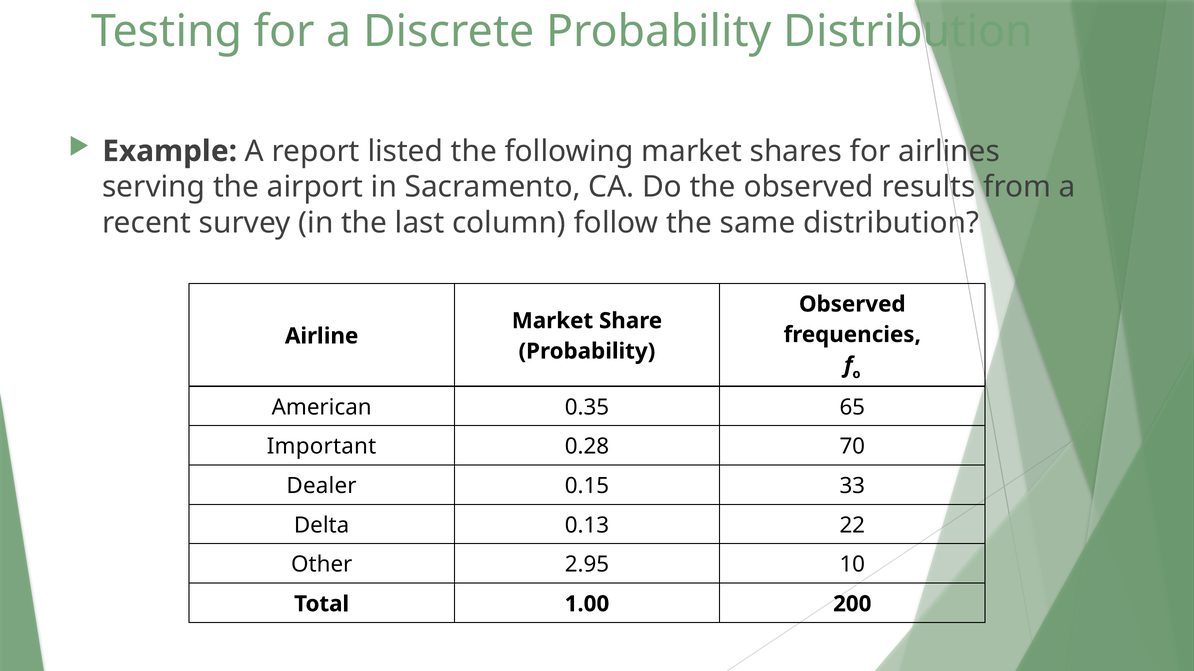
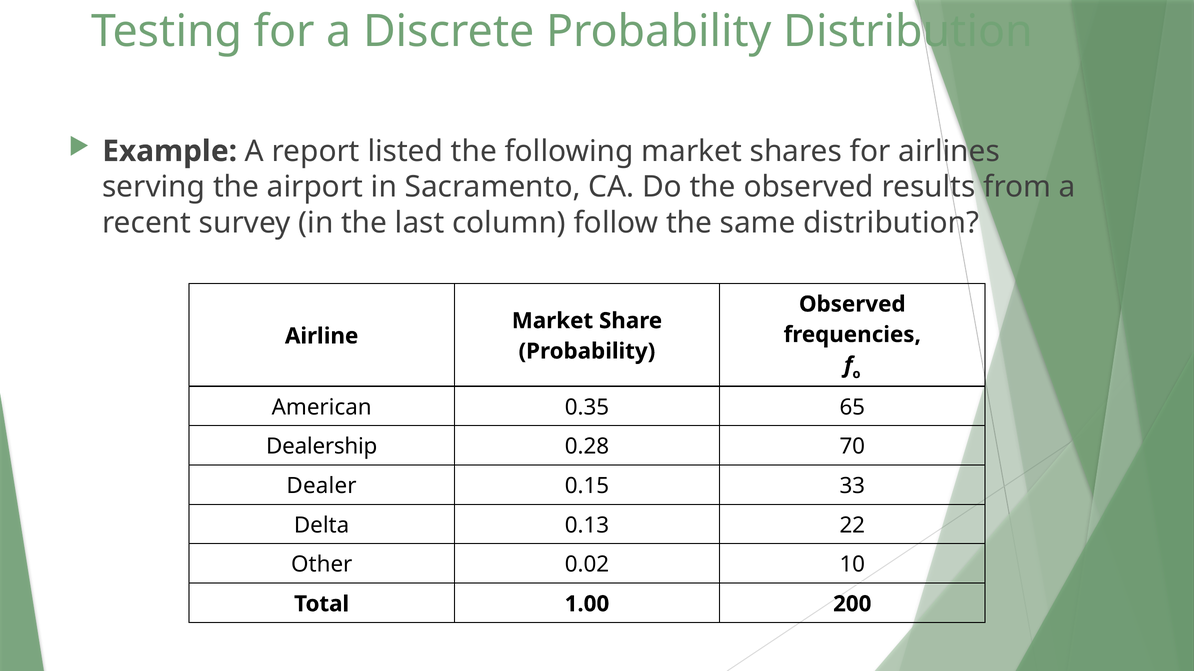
Important: Important -> Dealership (322, 447)
2.95: 2.95 -> 0.02 (587, 565)
